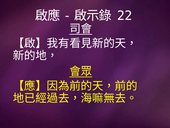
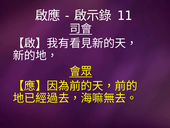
22: 22 -> 11 (125, 16)
